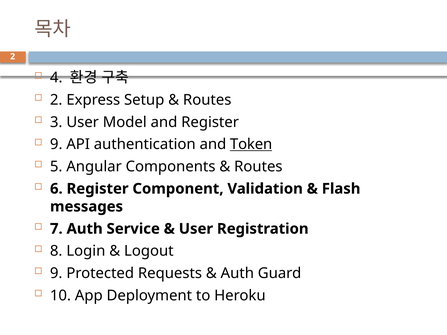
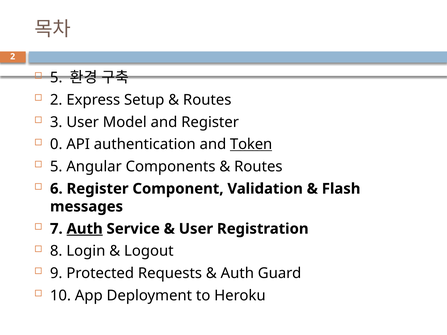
4: 4 -> 5 (56, 78)
9: 9 -> 0 (56, 144)
Auth underline: none -> present (85, 229)
